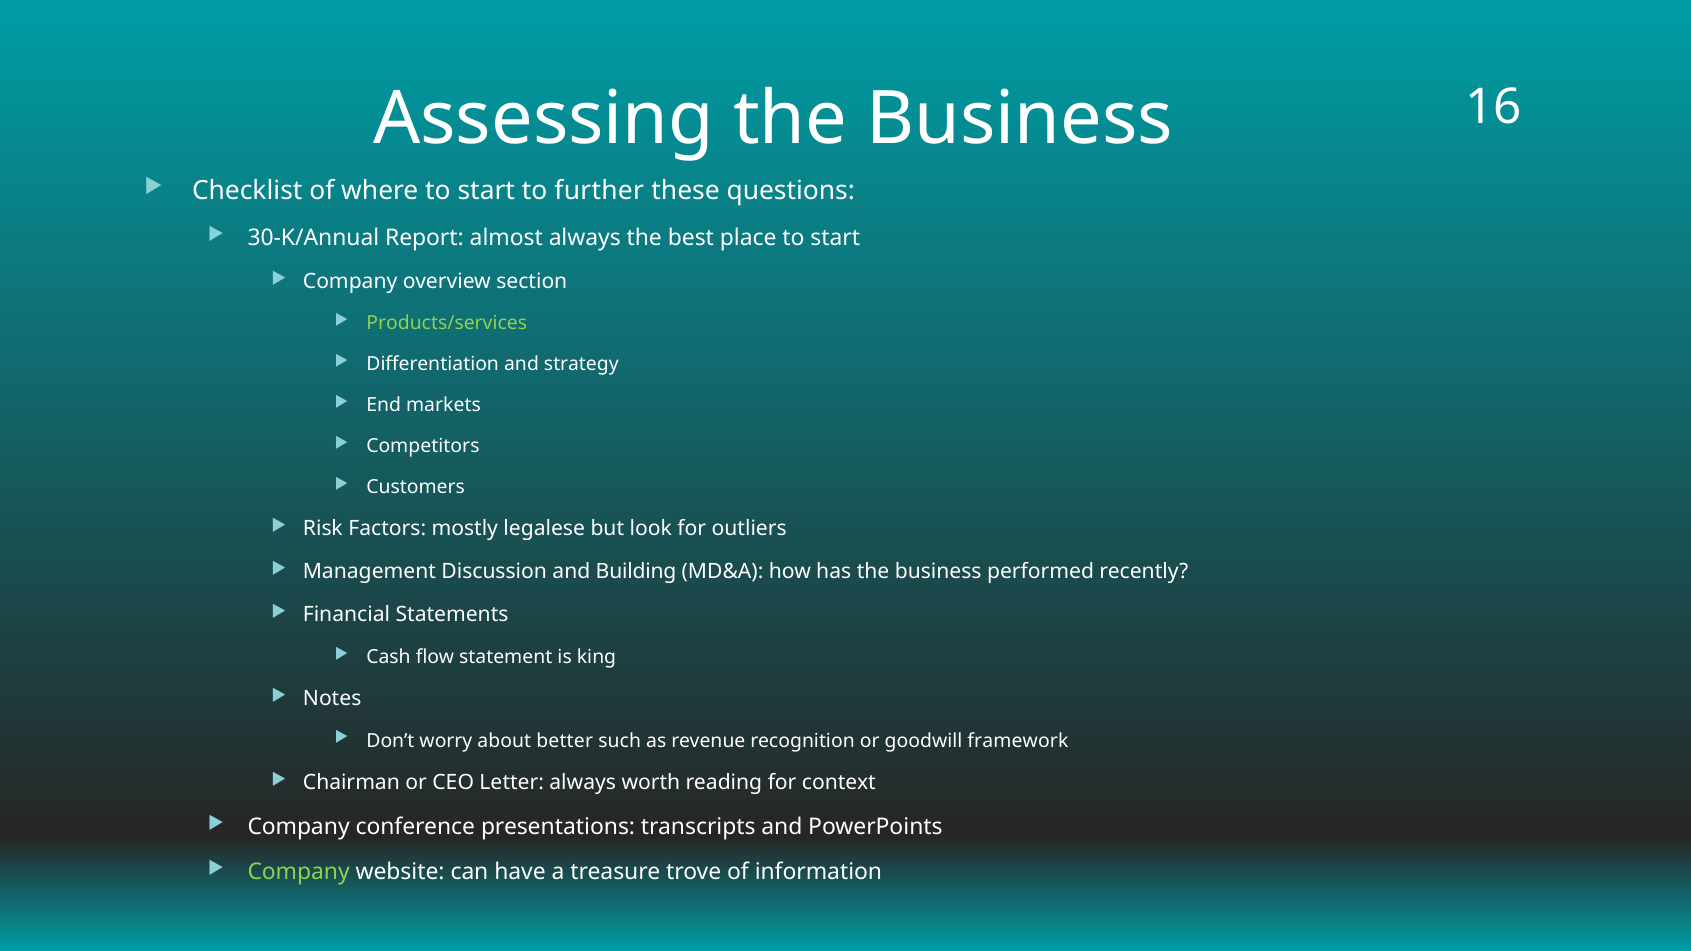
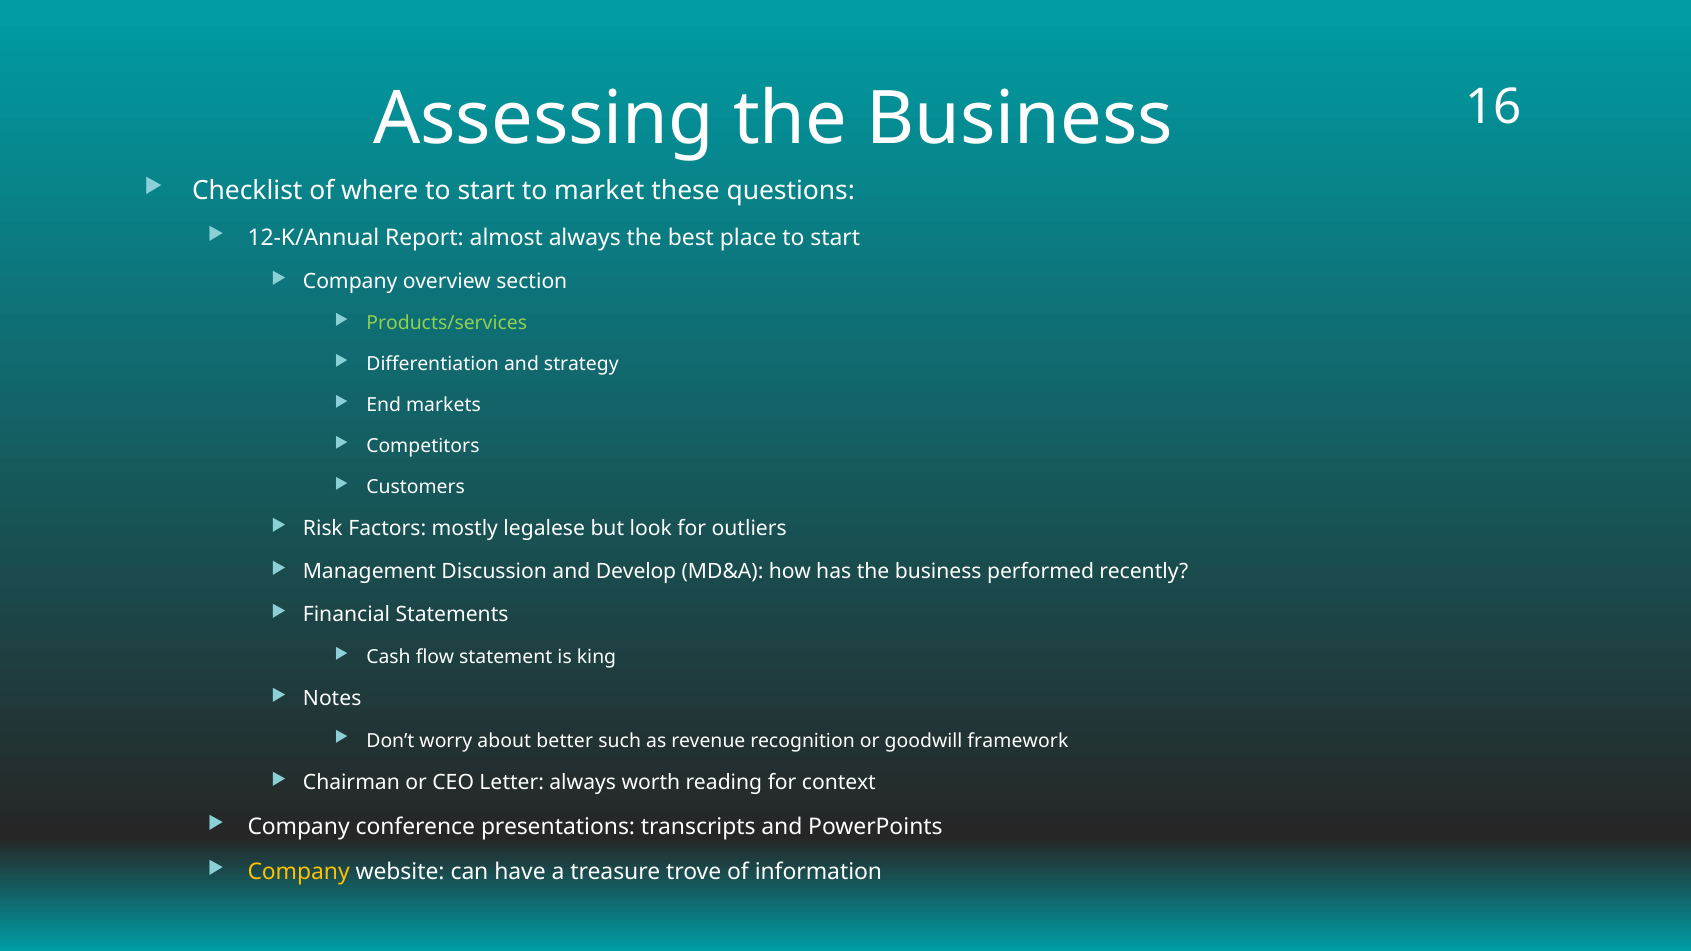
further: further -> market (599, 191)
30-K/Annual: 30-K/Annual -> 12-K/Annual (313, 238)
Building: Building -> Develop (636, 572)
Company colour: light green -> yellow (299, 872)
